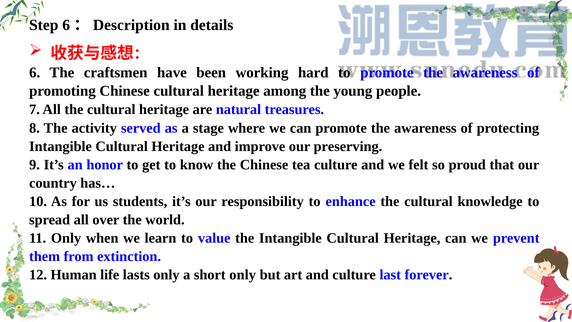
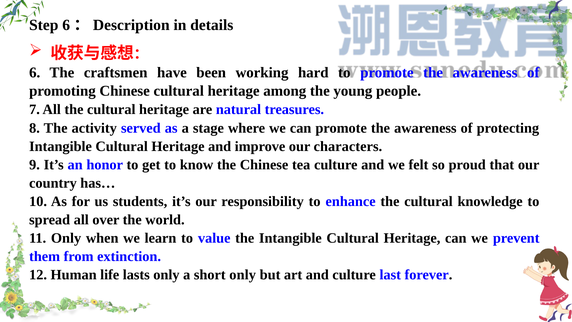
preserving: preserving -> characters (348, 146)
